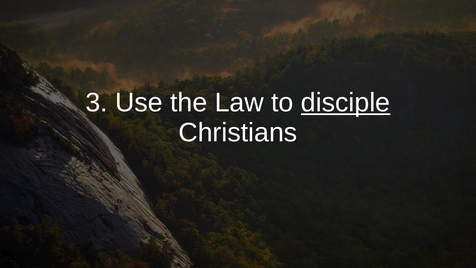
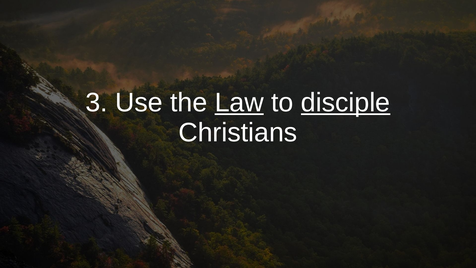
Law underline: none -> present (239, 103)
